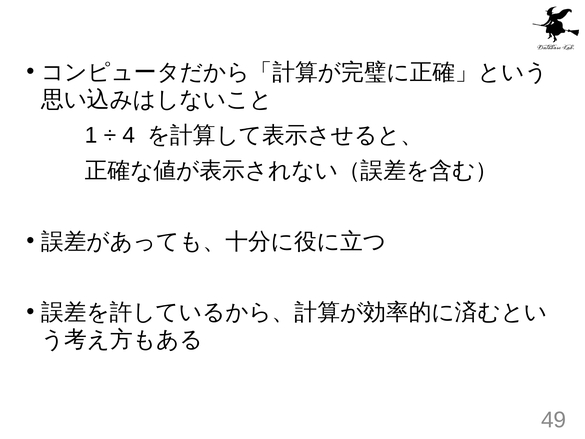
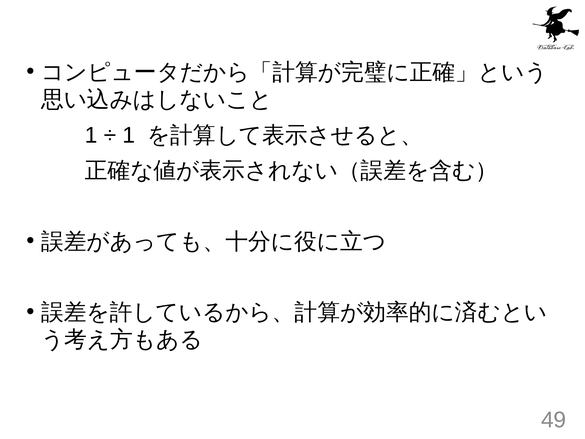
4: 4 -> 1 (129, 135)
